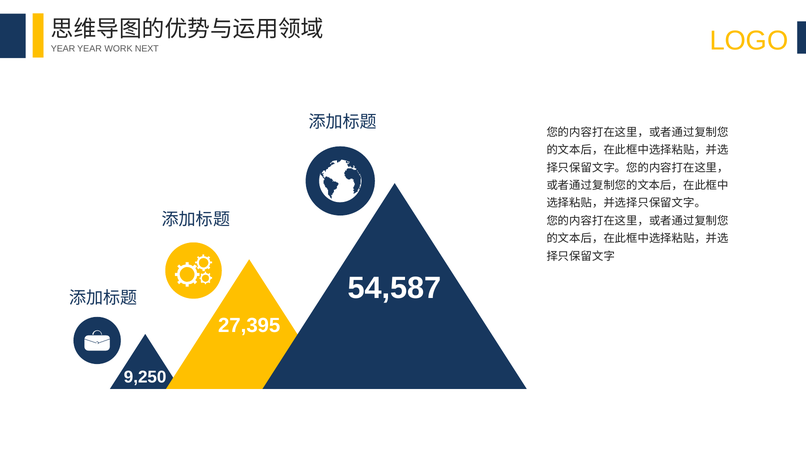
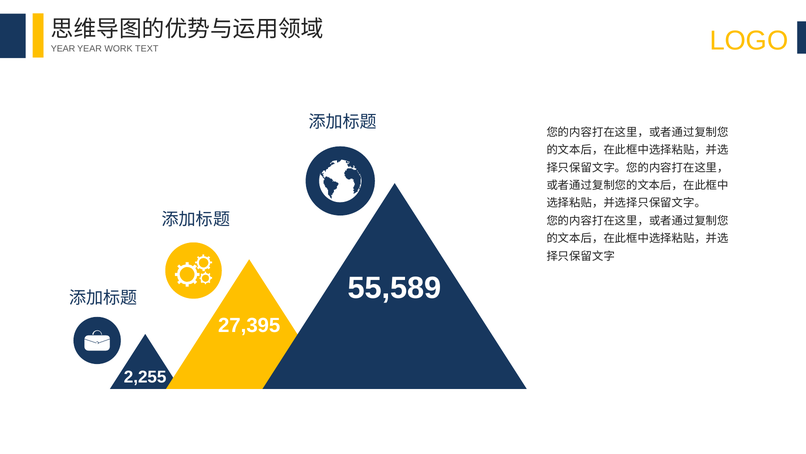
NEXT: NEXT -> TEXT (147, 49)
54,587: 54,587 -> 55,589 (395, 288)
9,250: 9,250 -> 2,255 (145, 376)
